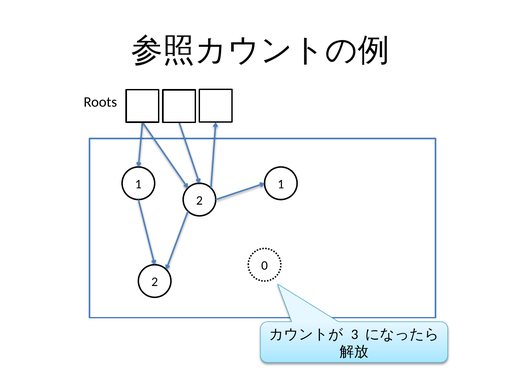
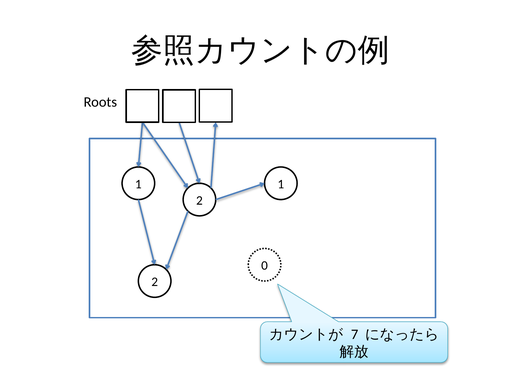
3: 3 -> 7 (355, 334)
